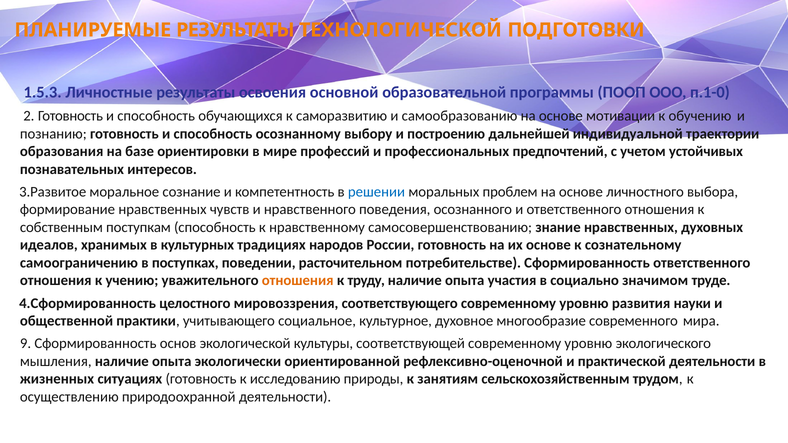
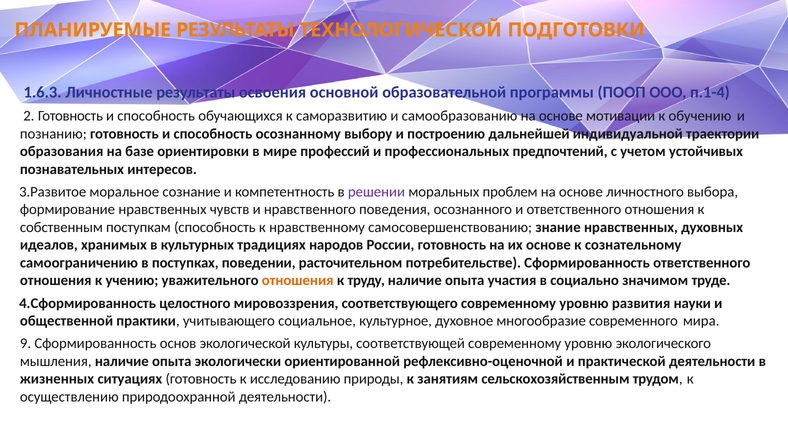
1.5.3: 1.5.3 -> 1.6.3 (43, 93)
п.1-0: п.1-0 -> п.1-4 (710, 93)
решении colour: blue -> purple (376, 192)
